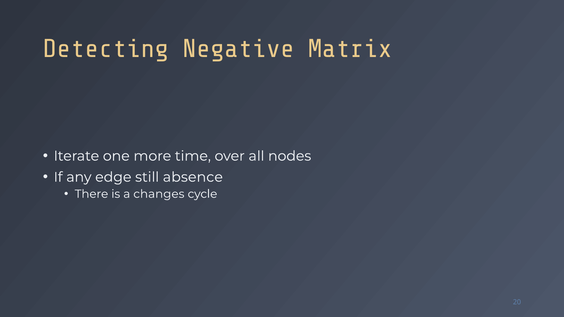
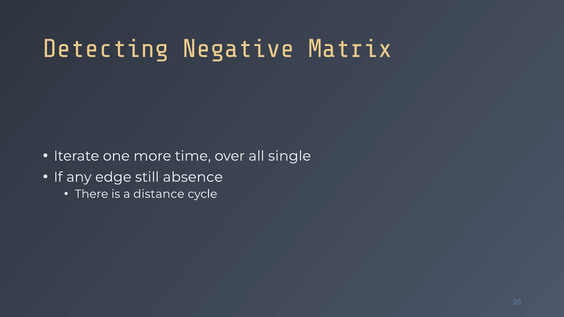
nodes: nodes -> single (290, 156)
changes: changes -> distance (159, 194)
